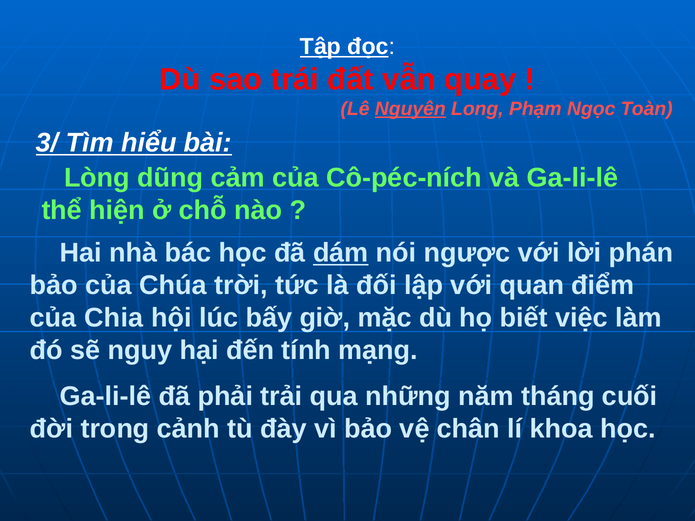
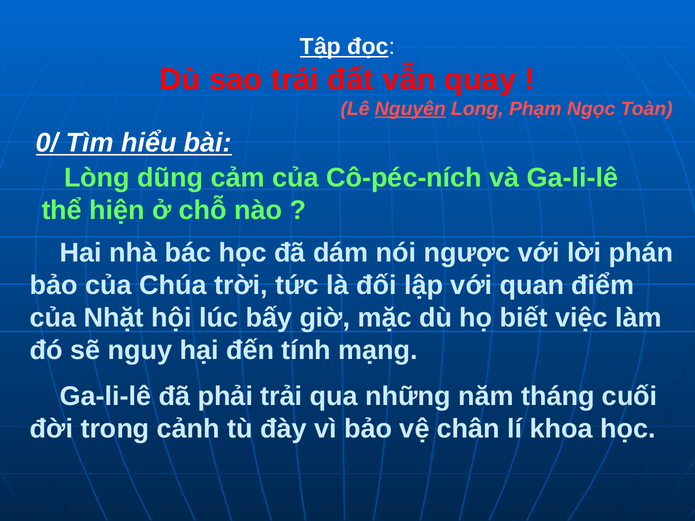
3/: 3/ -> 0/ (47, 143)
dám underline: present -> none (341, 253)
Chia: Chia -> Nhặt (114, 318)
